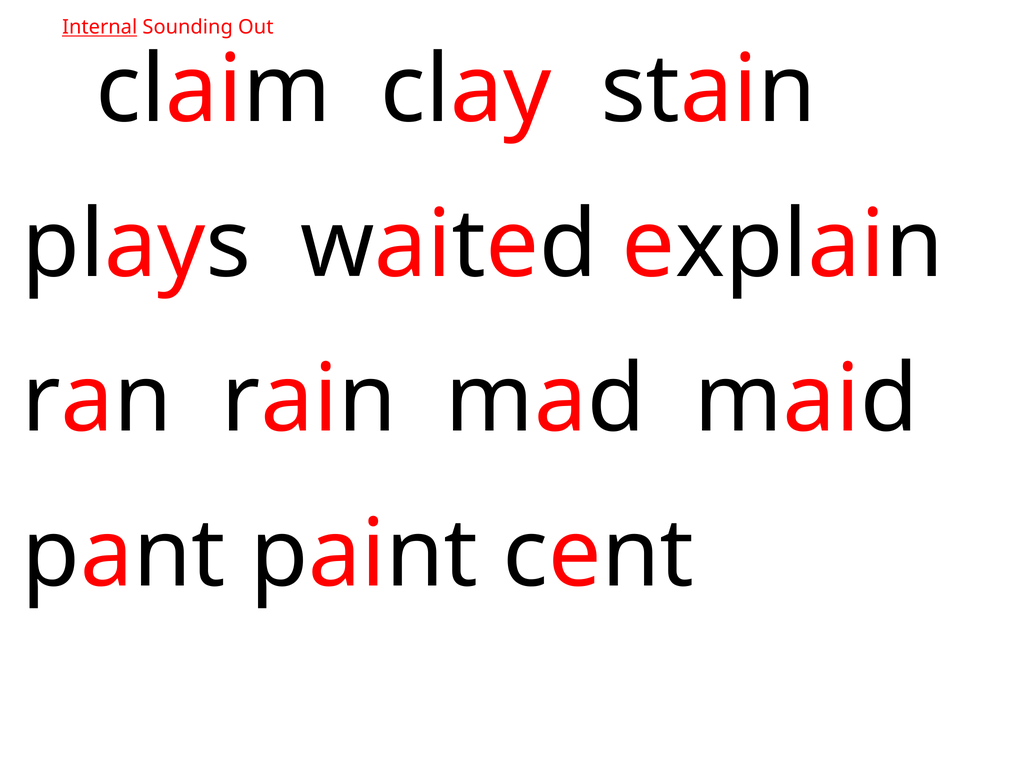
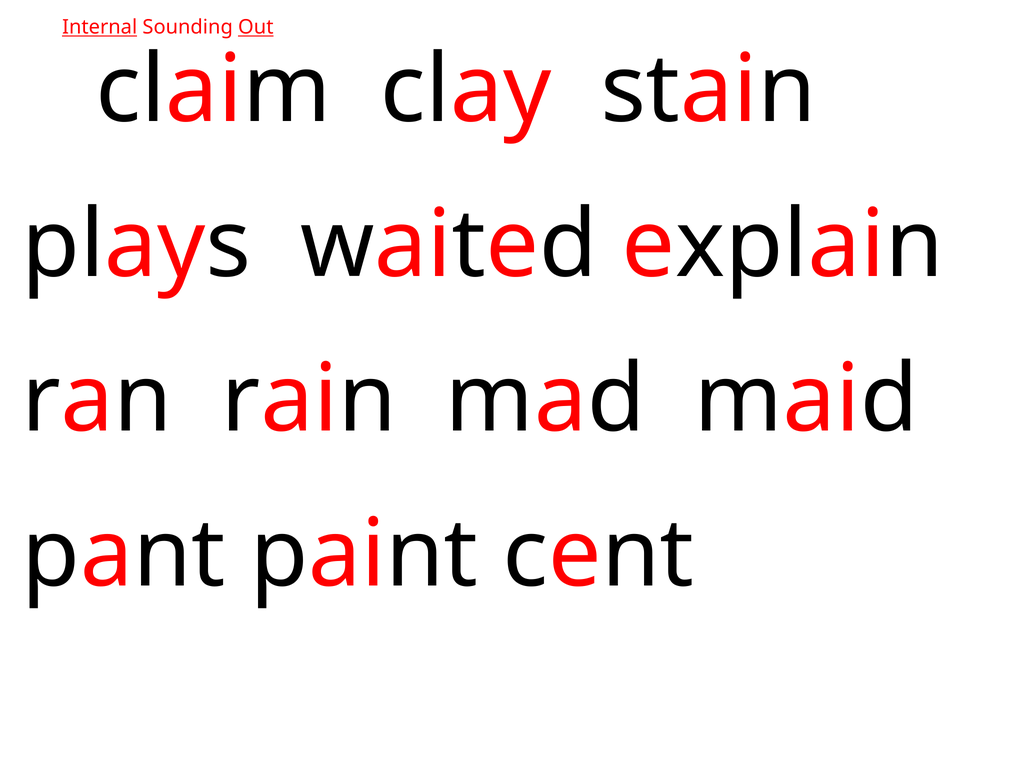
Out underline: none -> present (256, 27)
